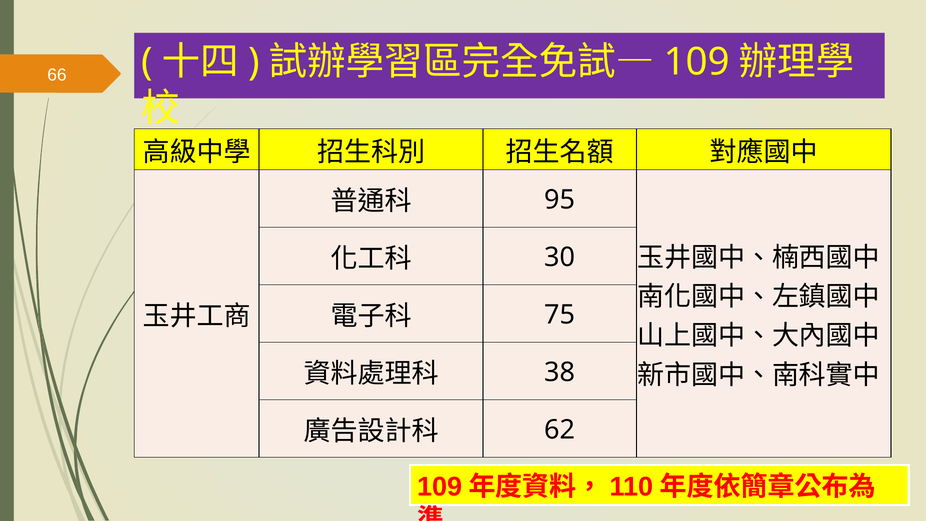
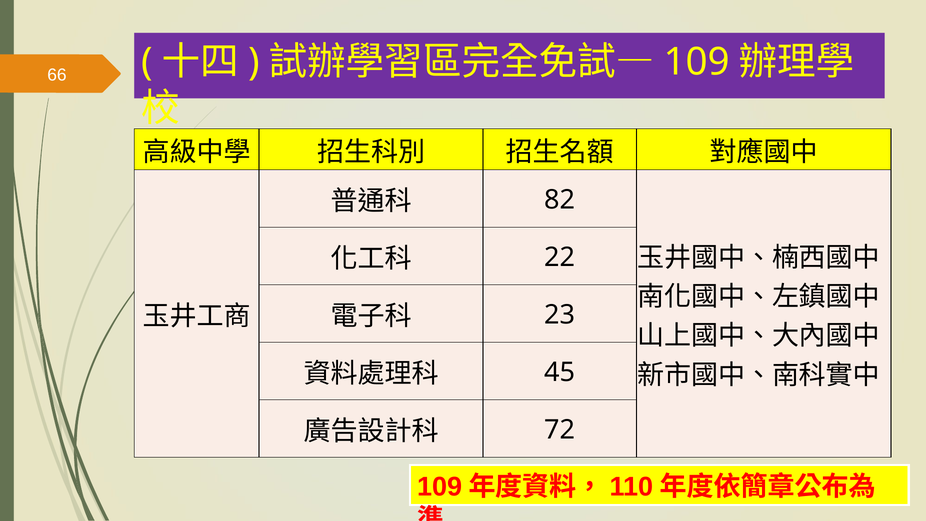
95: 95 -> 82 (560, 200)
30: 30 -> 22 (560, 257)
75: 75 -> 23 (560, 315)
38: 38 -> 45 (560, 372)
62: 62 -> 72 (560, 430)
